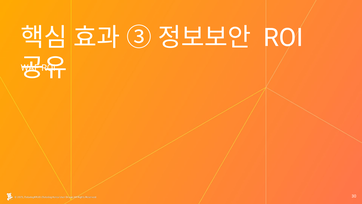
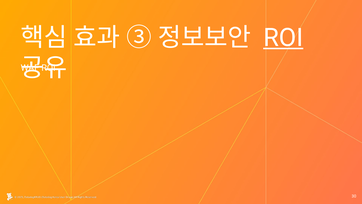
ROI underline: none -> present (283, 38)
